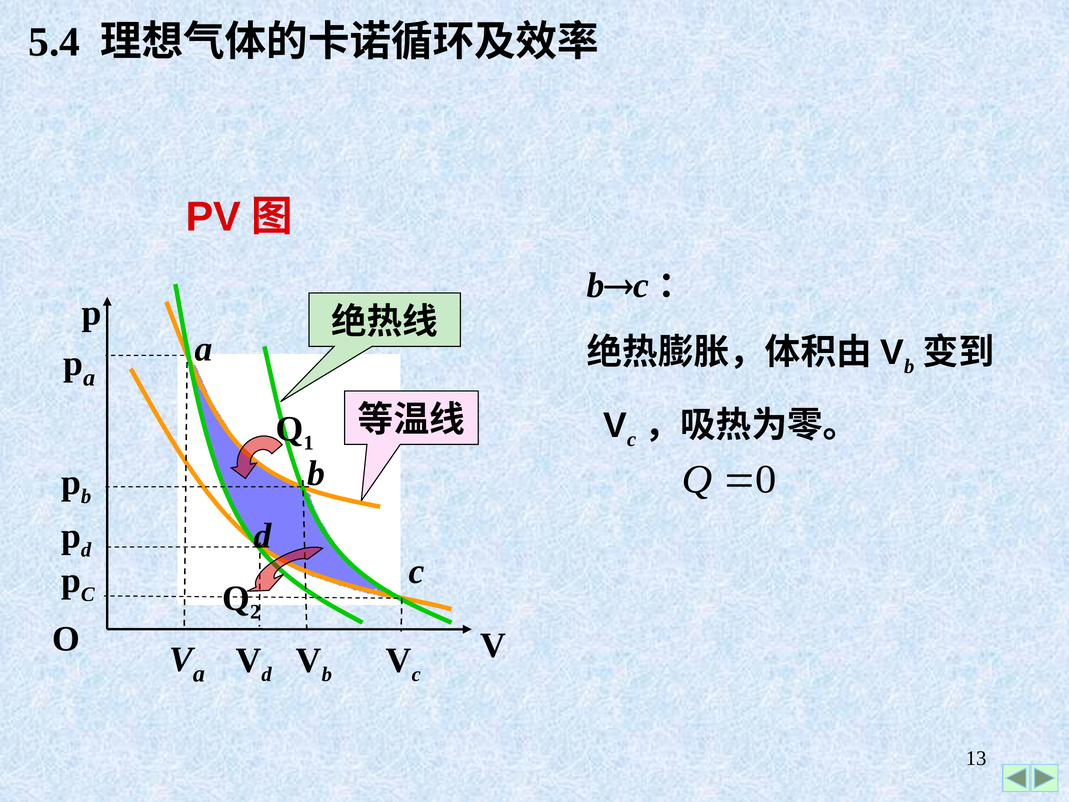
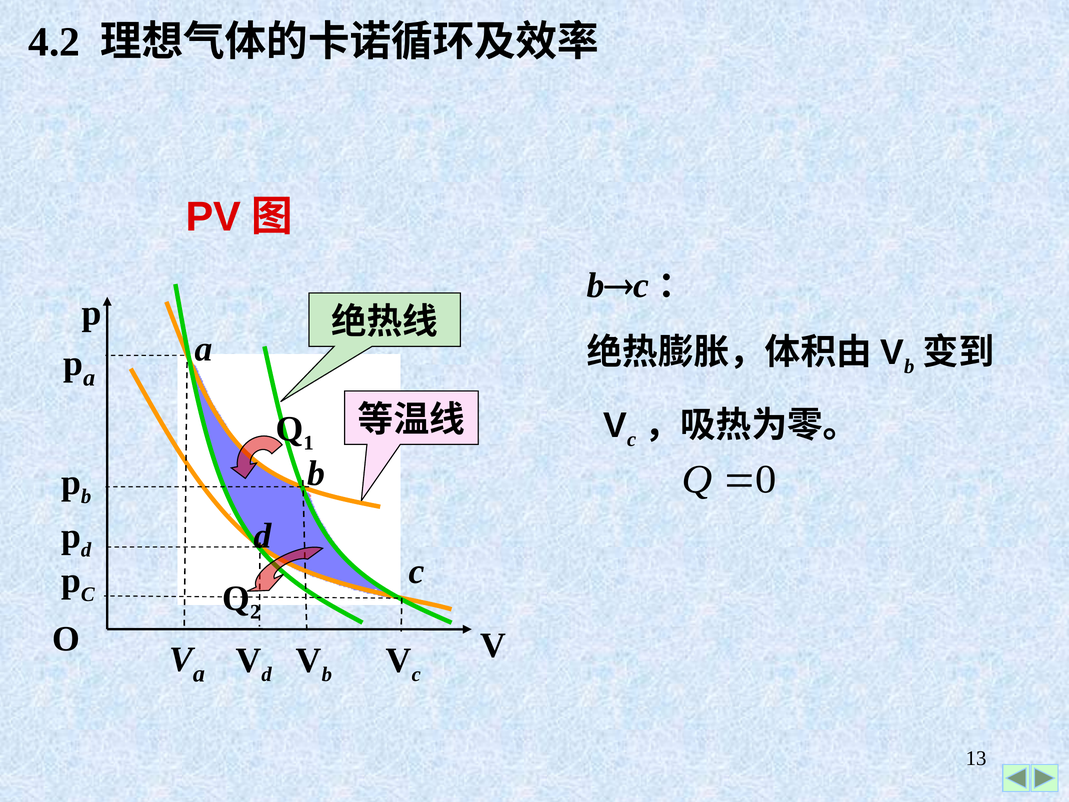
5.4: 5.4 -> 4.2 (54, 42)
